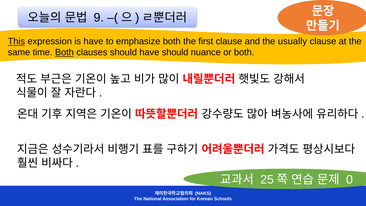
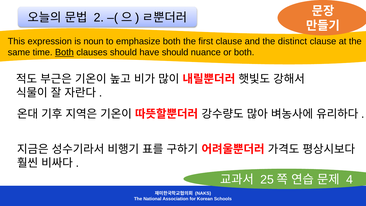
9: 9 -> 2 (99, 18)
This underline: present -> none (16, 41)
is have: have -> noun (93, 41)
usually: usually -> distinct (292, 41)
0: 0 -> 4 (349, 180)
